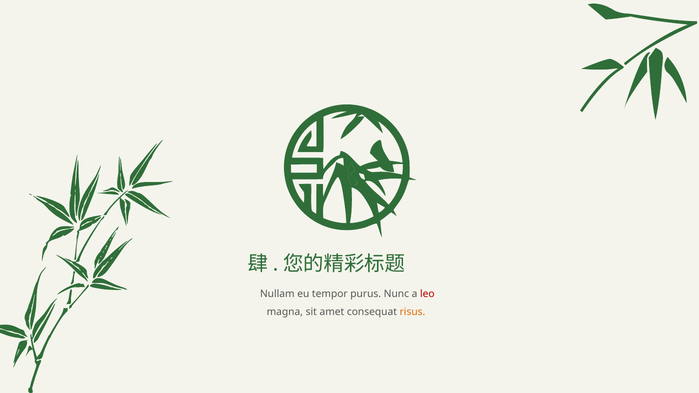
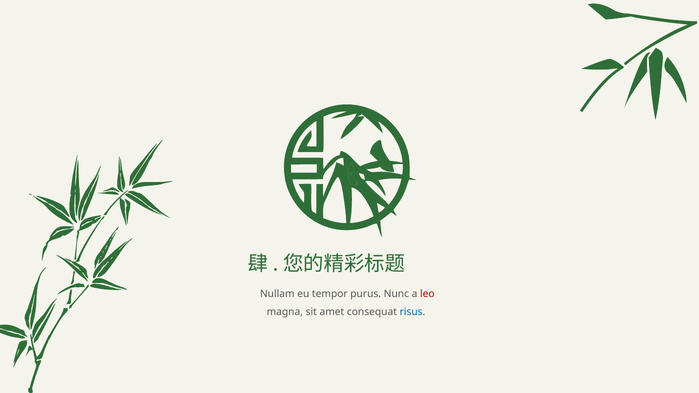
risus colour: orange -> blue (412, 312)
